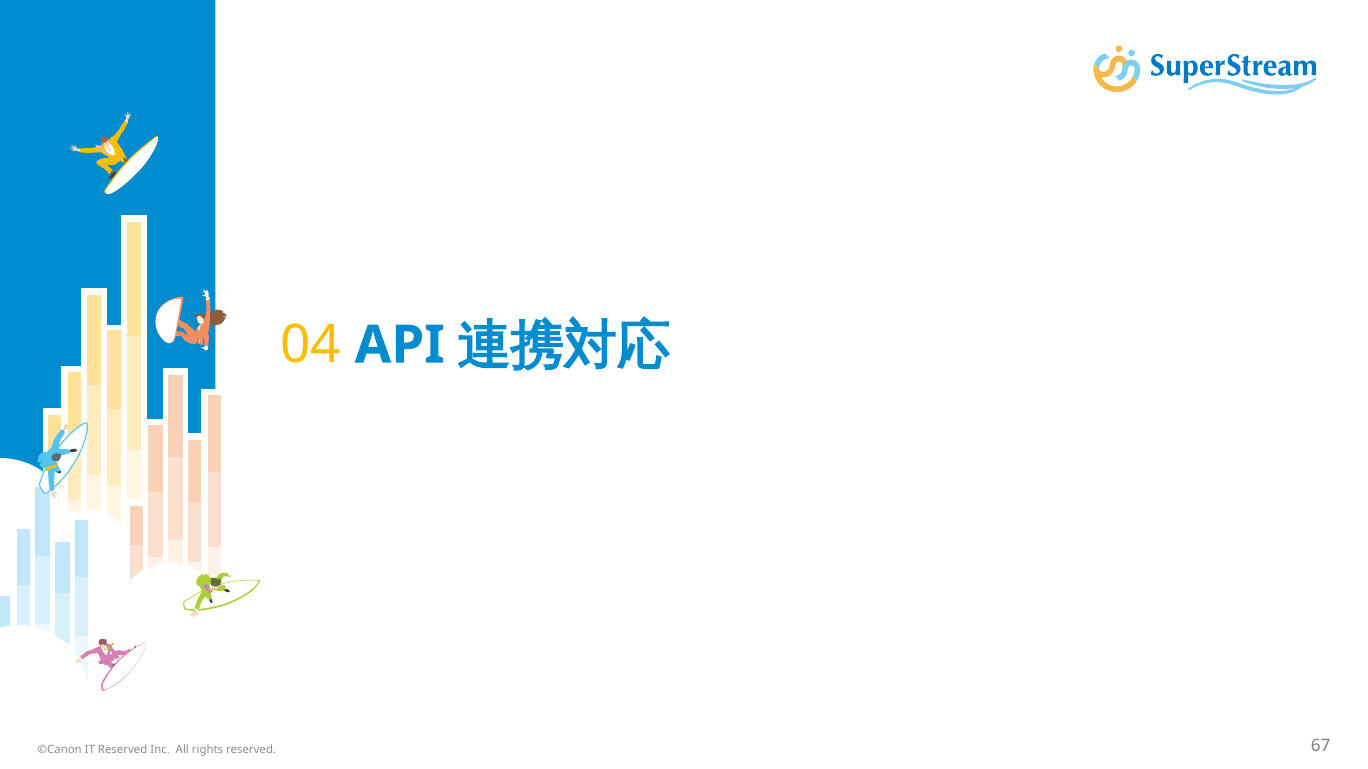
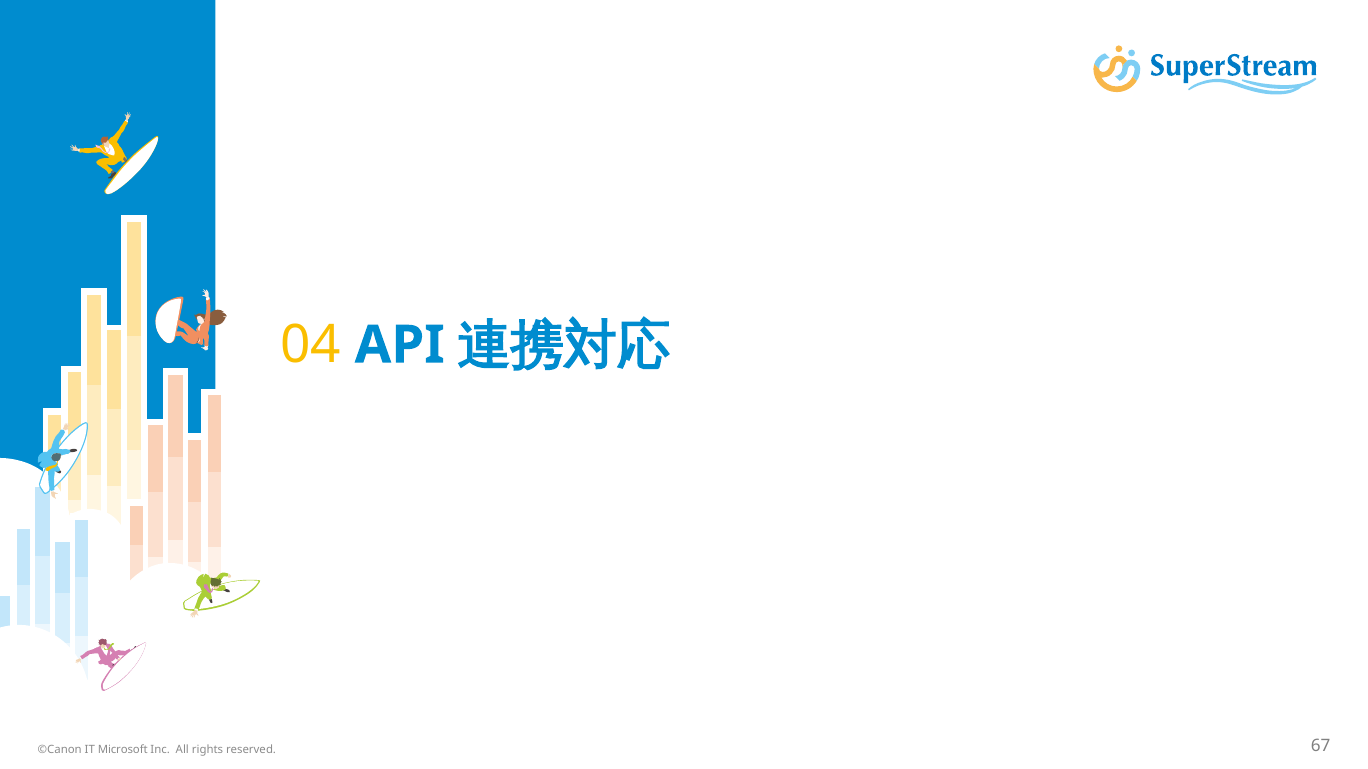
IT Reserved: Reserved -> Microsoft (123, 750)
